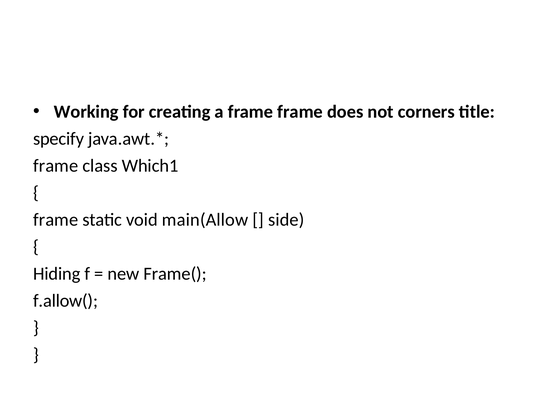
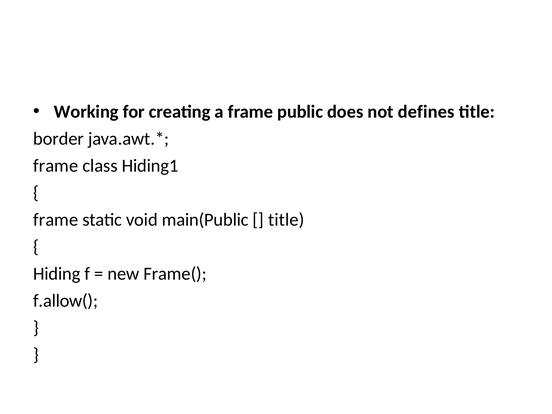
frame frame: frame -> public (300, 112)
corners: corners -> defines (426, 112)
specify: specify -> border (59, 139)
Which1: Which1 -> Hiding1 (150, 166)
main(Allow: main(Allow -> main(Public (205, 220)
side: side -> title (286, 220)
